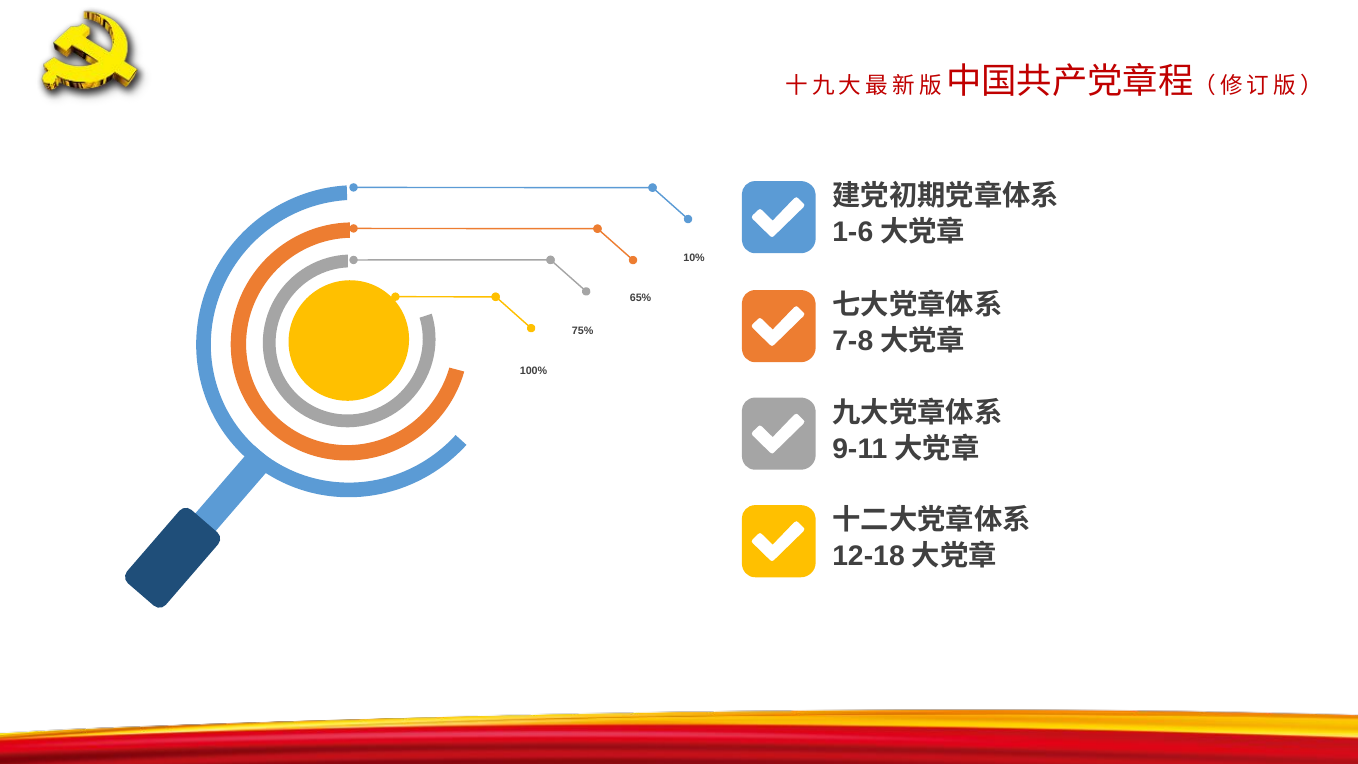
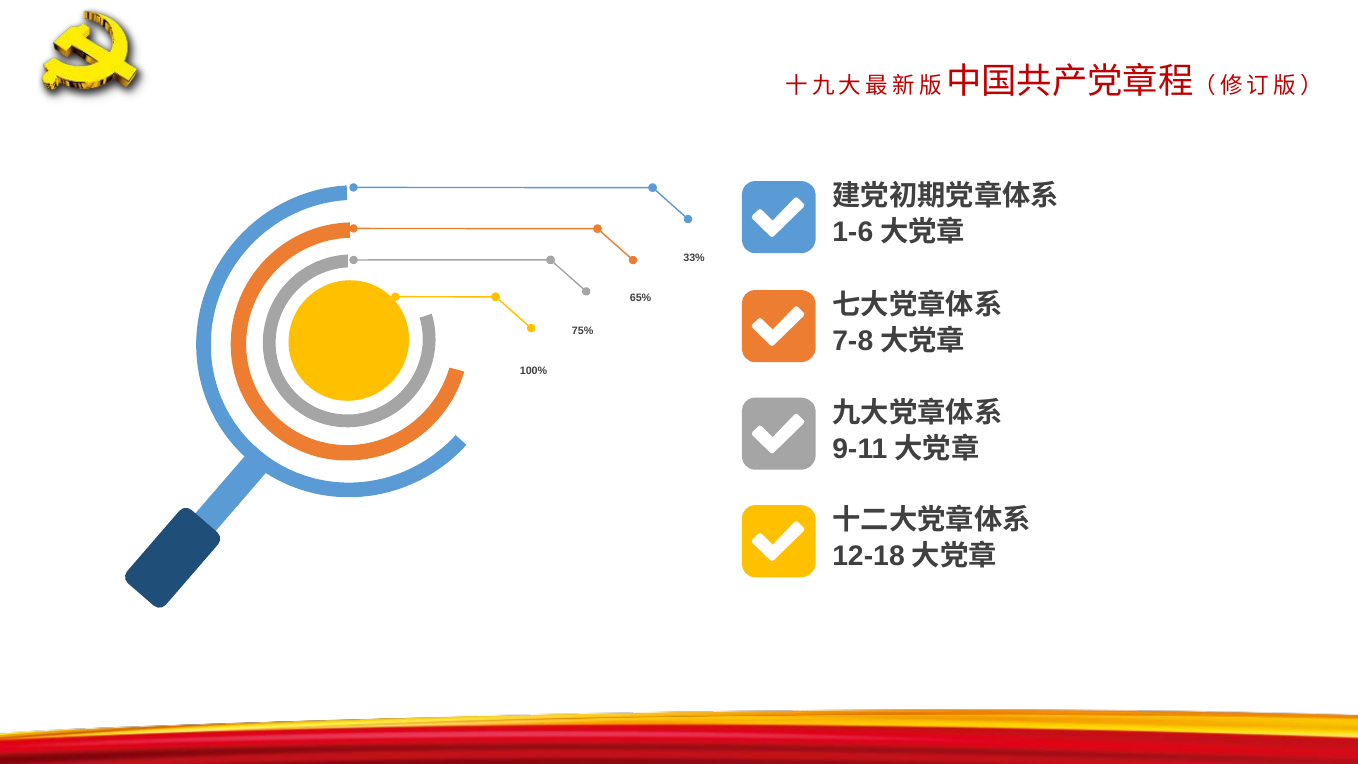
10%: 10% -> 33% (694, 257)
